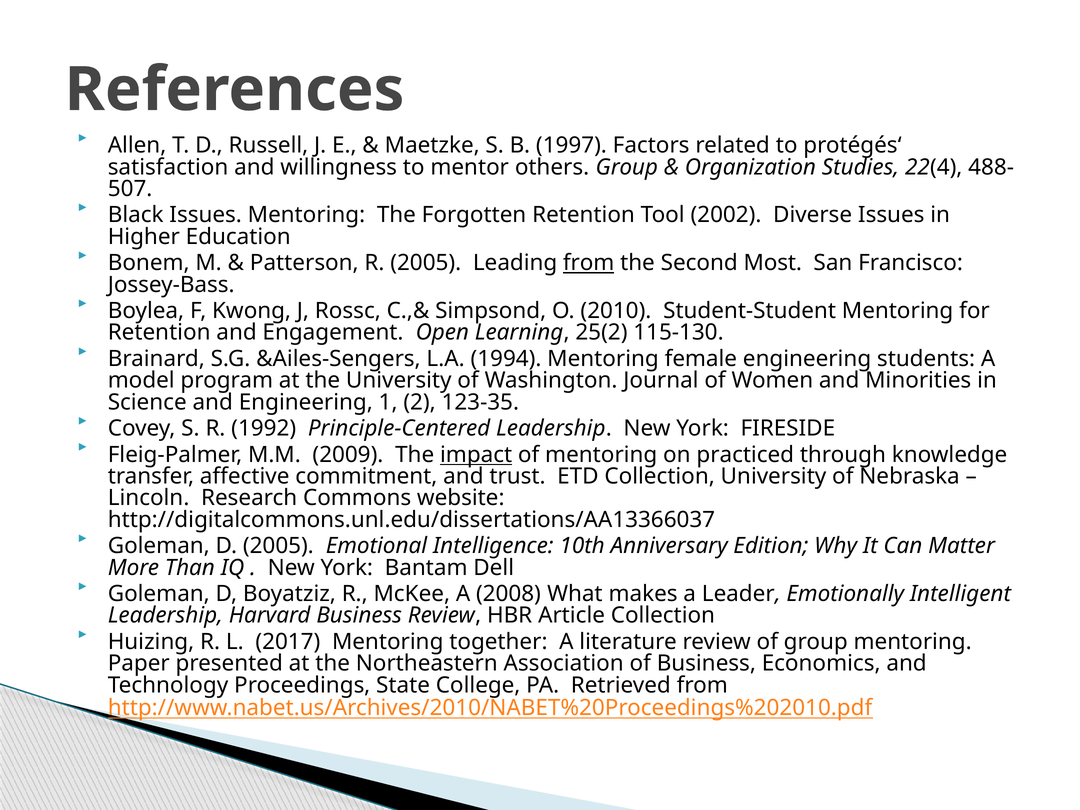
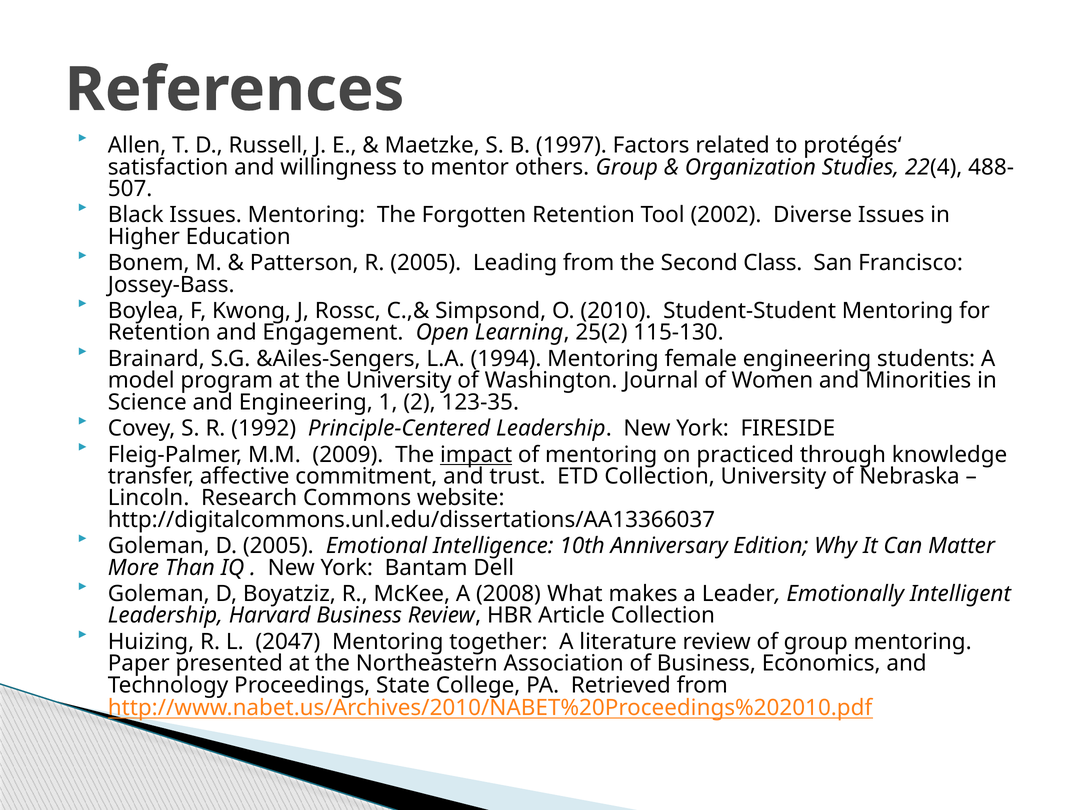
from underline: present -> none (589, 263)
Most: Most -> Class (773, 263)
2017: 2017 -> 2047 (288, 642)
